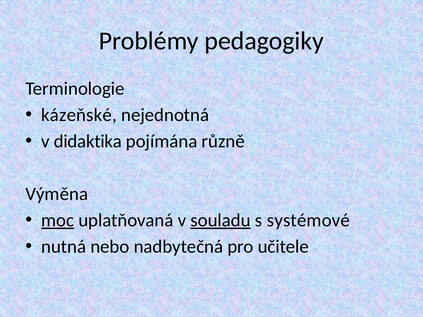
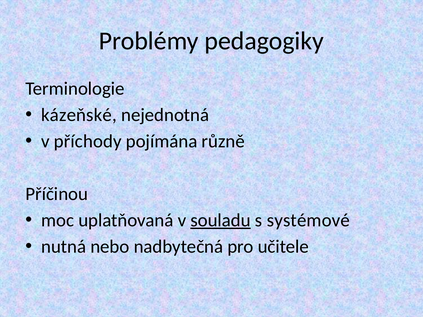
didaktika: didaktika -> příchody (88, 141)
Výměna: Výměna -> Příčinou (57, 194)
moc underline: present -> none (58, 220)
